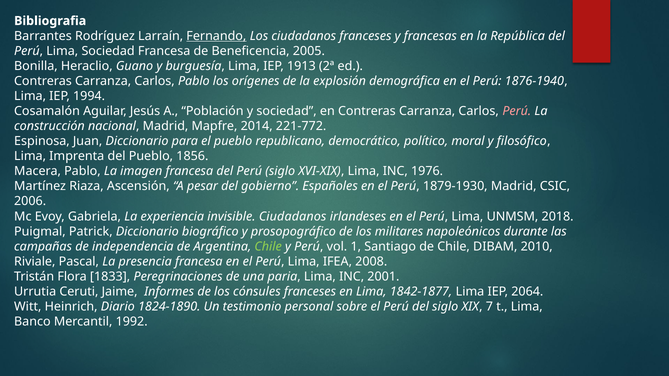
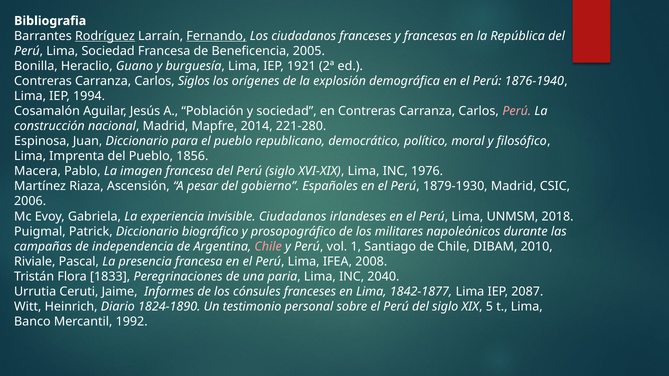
Rodríguez underline: none -> present (105, 36)
1913: 1913 -> 1921 (301, 66)
Carlos Pablo: Pablo -> Siglos (194, 81)
221-772: 221-772 -> 221-280 (301, 126)
Chile colour: light green -> pink (268, 247)
2001: 2001 -> 2040 (383, 277)
2064: 2064 -> 2087 (527, 292)
7: 7 -> 5 (489, 307)
